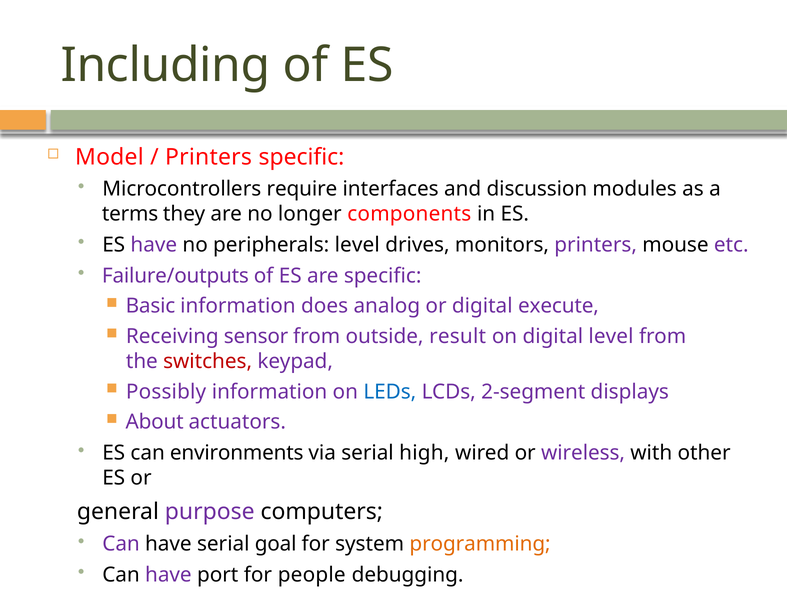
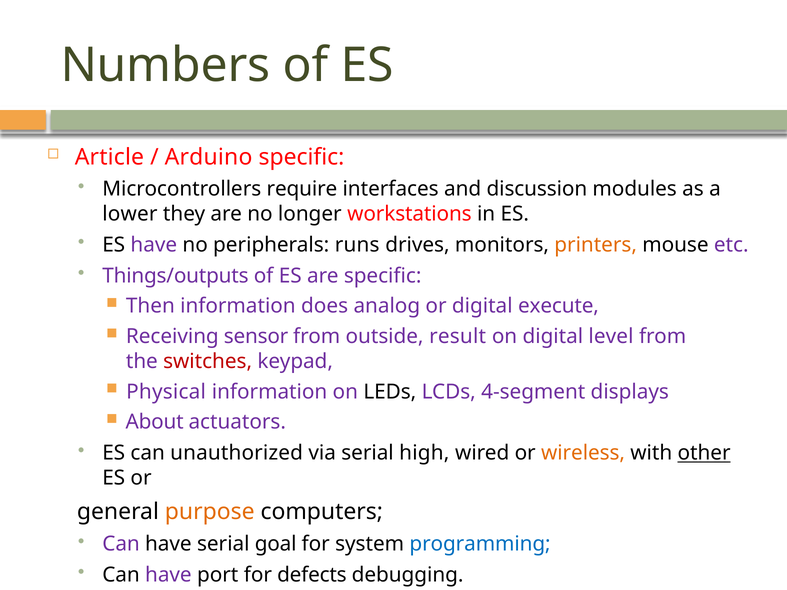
Including: Including -> Numbers (165, 66)
Model: Model -> Article (109, 157)
Printers: Printers -> Arduino (209, 157)
terms: terms -> lower (130, 214)
components: components -> workstations (409, 214)
peripherals level: level -> runs (357, 245)
printers colour: purple -> orange (596, 245)
Failure/outputs: Failure/outputs -> Things/outputs (175, 276)
Basic: Basic -> Then (150, 306)
Possibly: Possibly -> Physical (166, 392)
LEDs colour: blue -> black (390, 392)
2-segment: 2-segment -> 4-segment (533, 392)
environments: environments -> unauthorized (237, 453)
wireless colour: purple -> orange (583, 453)
other underline: none -> present (704, 453)
purpose colour: purple -> orange (210, 512)
programming colour: orange -> blue (480, 544)
people: people -> defects (312, 575)
